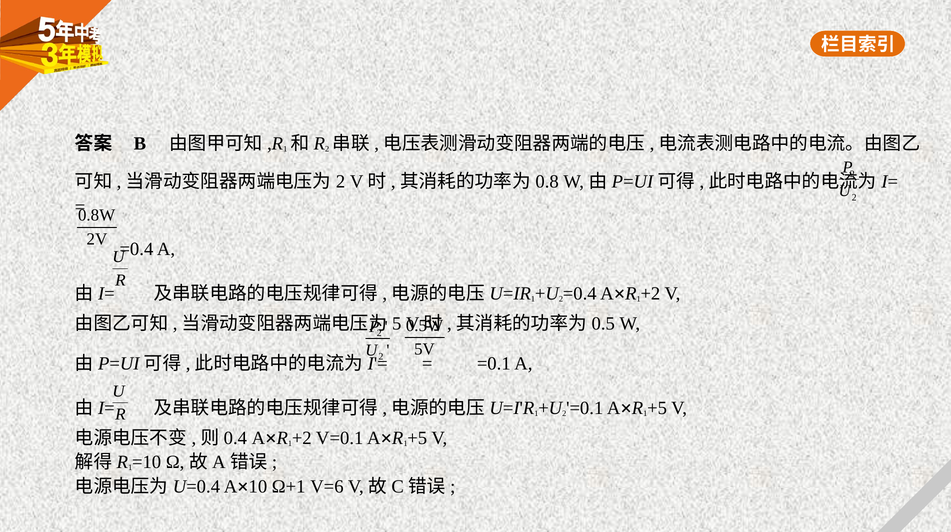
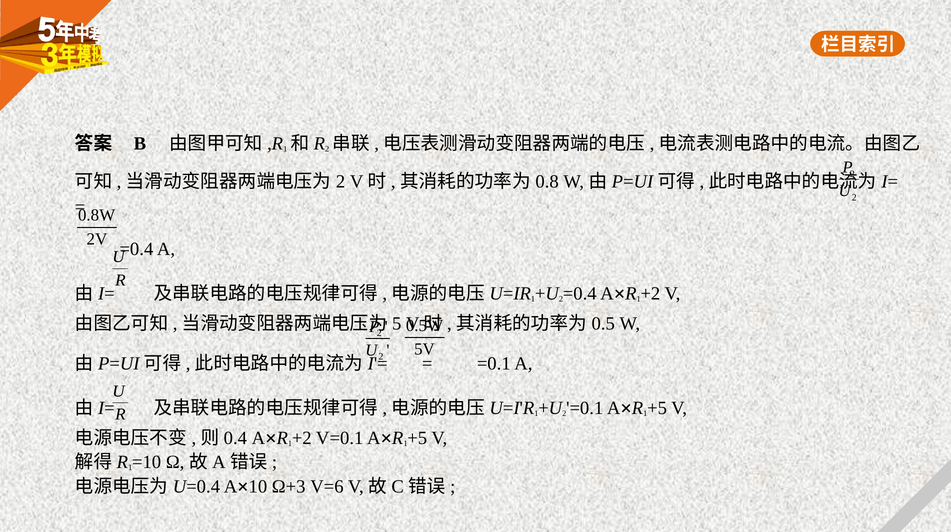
Ω+1: Ω+1 -> Ω+3 (289, 486)
